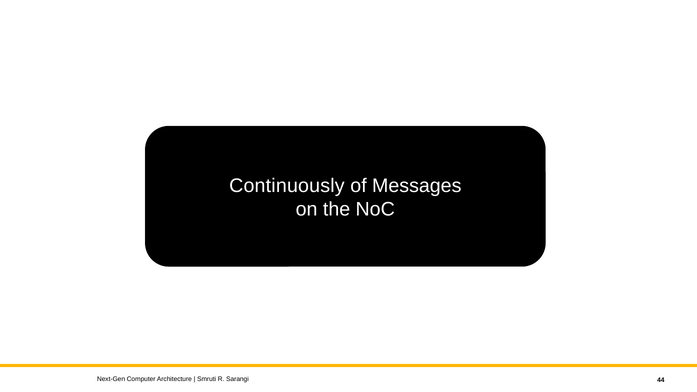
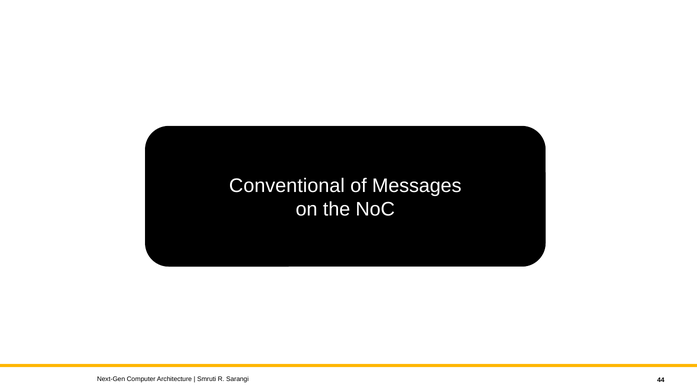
Continuously: Continuously -> Conventional (287, 186)
